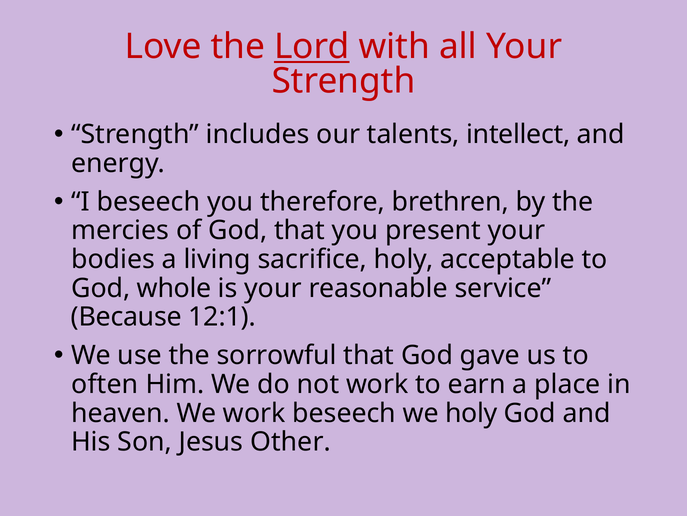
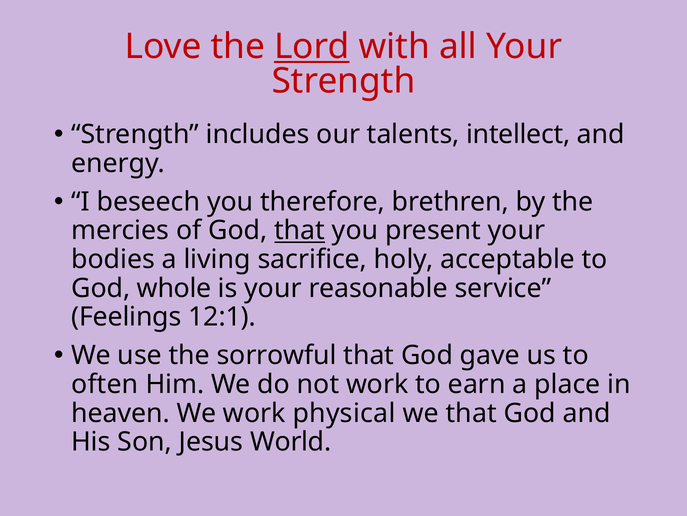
that underline: none -> present (300, 230)
Because: Because -> Feelings (126, 317)
work beseech: beseech -> physical (344, 413)
we holy: holy -> that (471, 413)
Other: Other -> World (291, 441)
